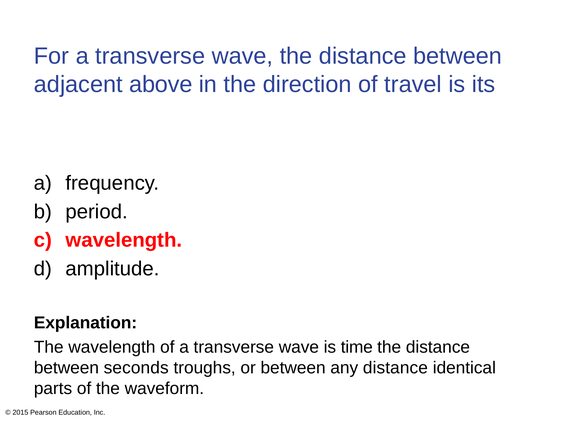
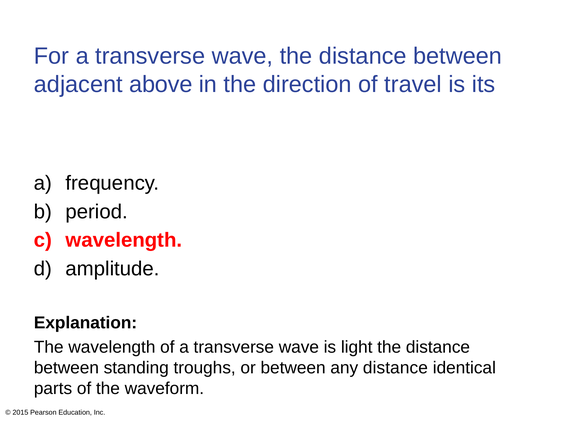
time: time -> light (357, 348)
seconds: seconds -> standing (136, 368)
